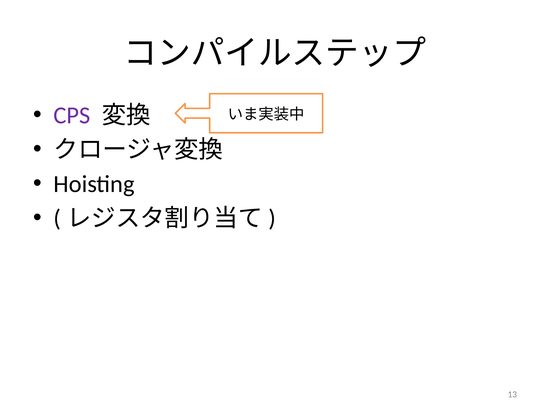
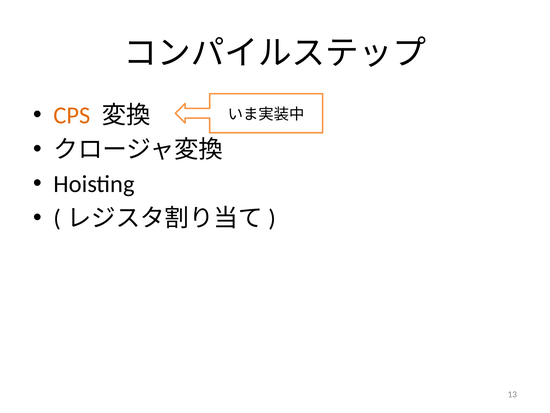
CPS colour: purple -> orange (72, 115)
